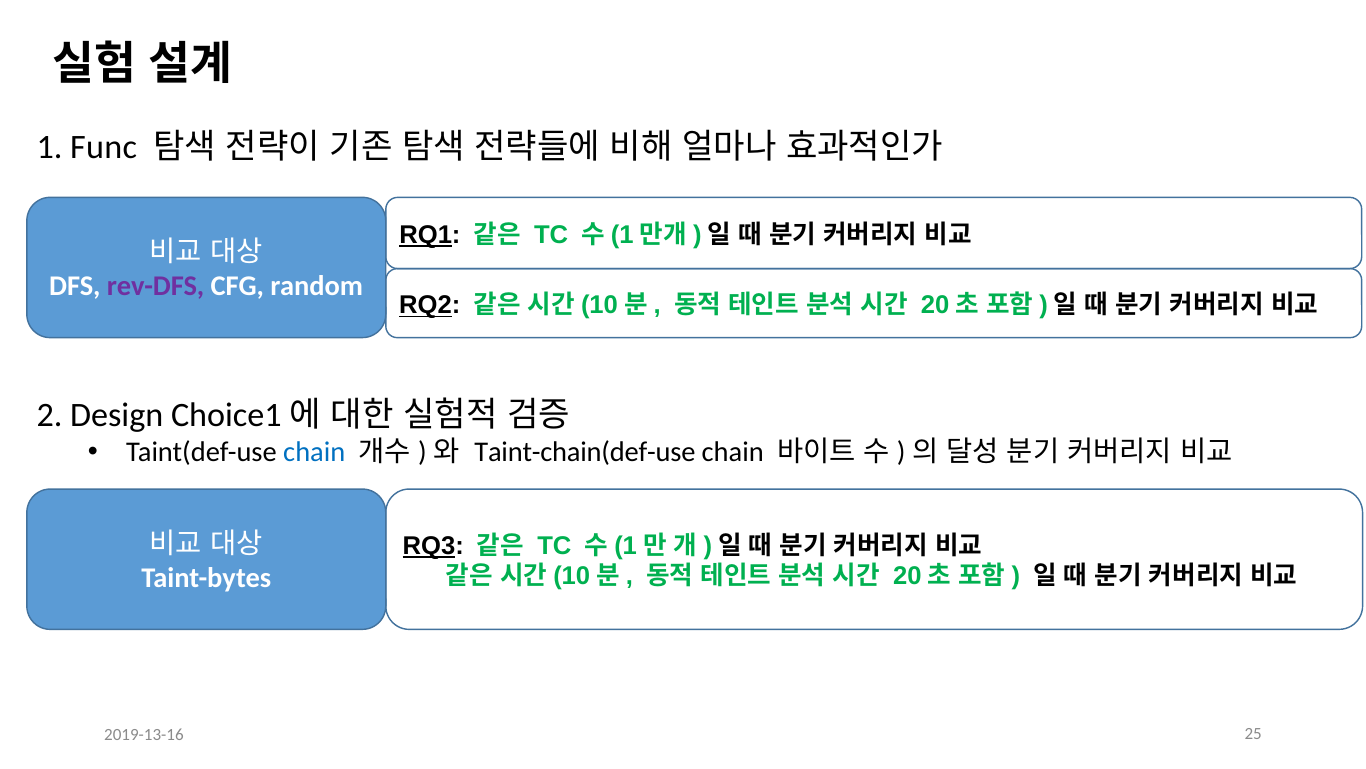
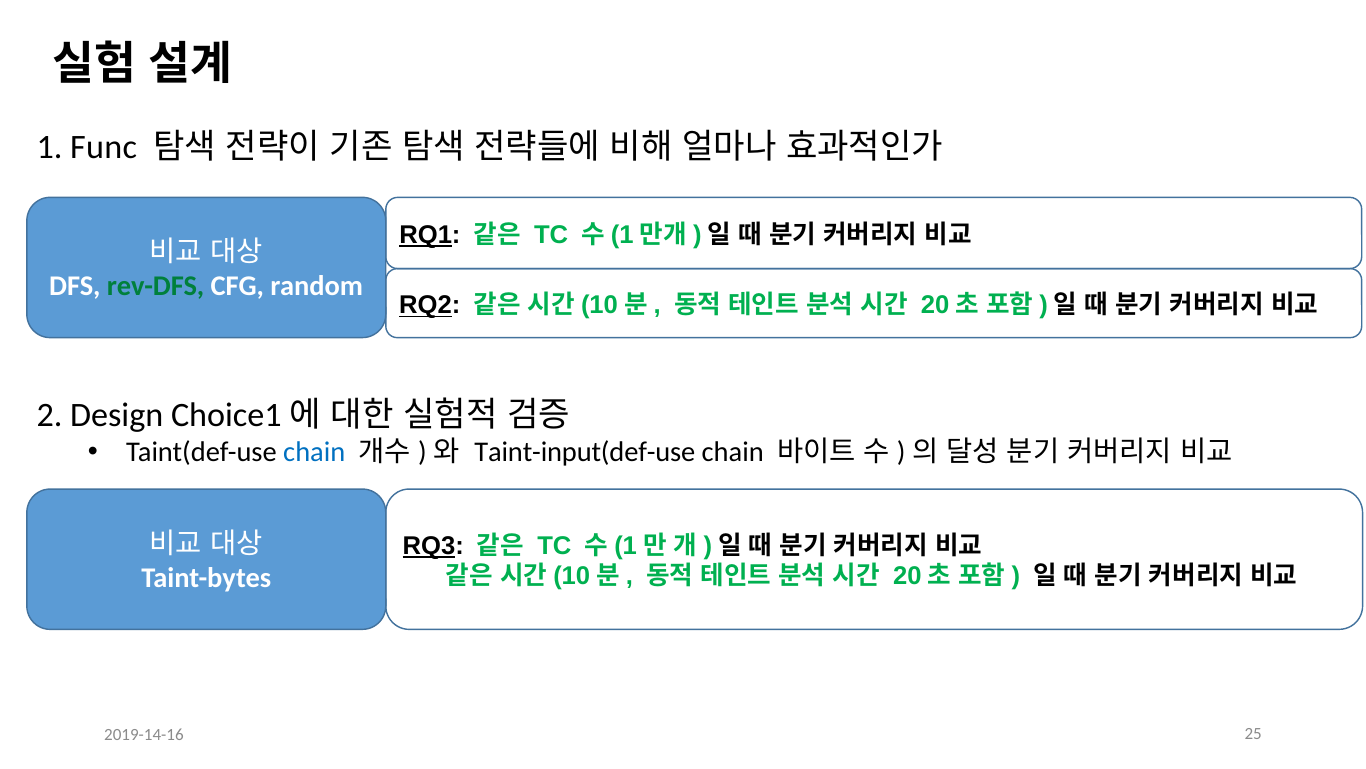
rev-DFS colour: purple -> green (156, 286)
Taint-chain(def-use: Taint-chain(def-use -> Taint-input(def-use (585, 452)
2019-13-16: 2019-13-16 -> 2019-14-16 (144, 734)
